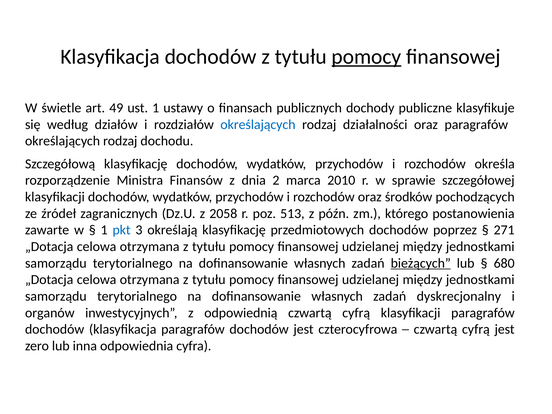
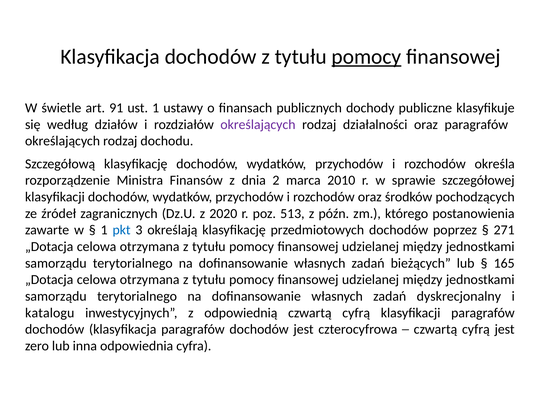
49: 49 -> 91 (116, 108)
określających colour: blue -> purple (258, 125)
2058: 2058 -> 2020 (223, 213)
bieżących underline: present -> none (421, 263)
680: 680 -> 165 (504, 263)
organów: organów -> katalogu (50, 313)
